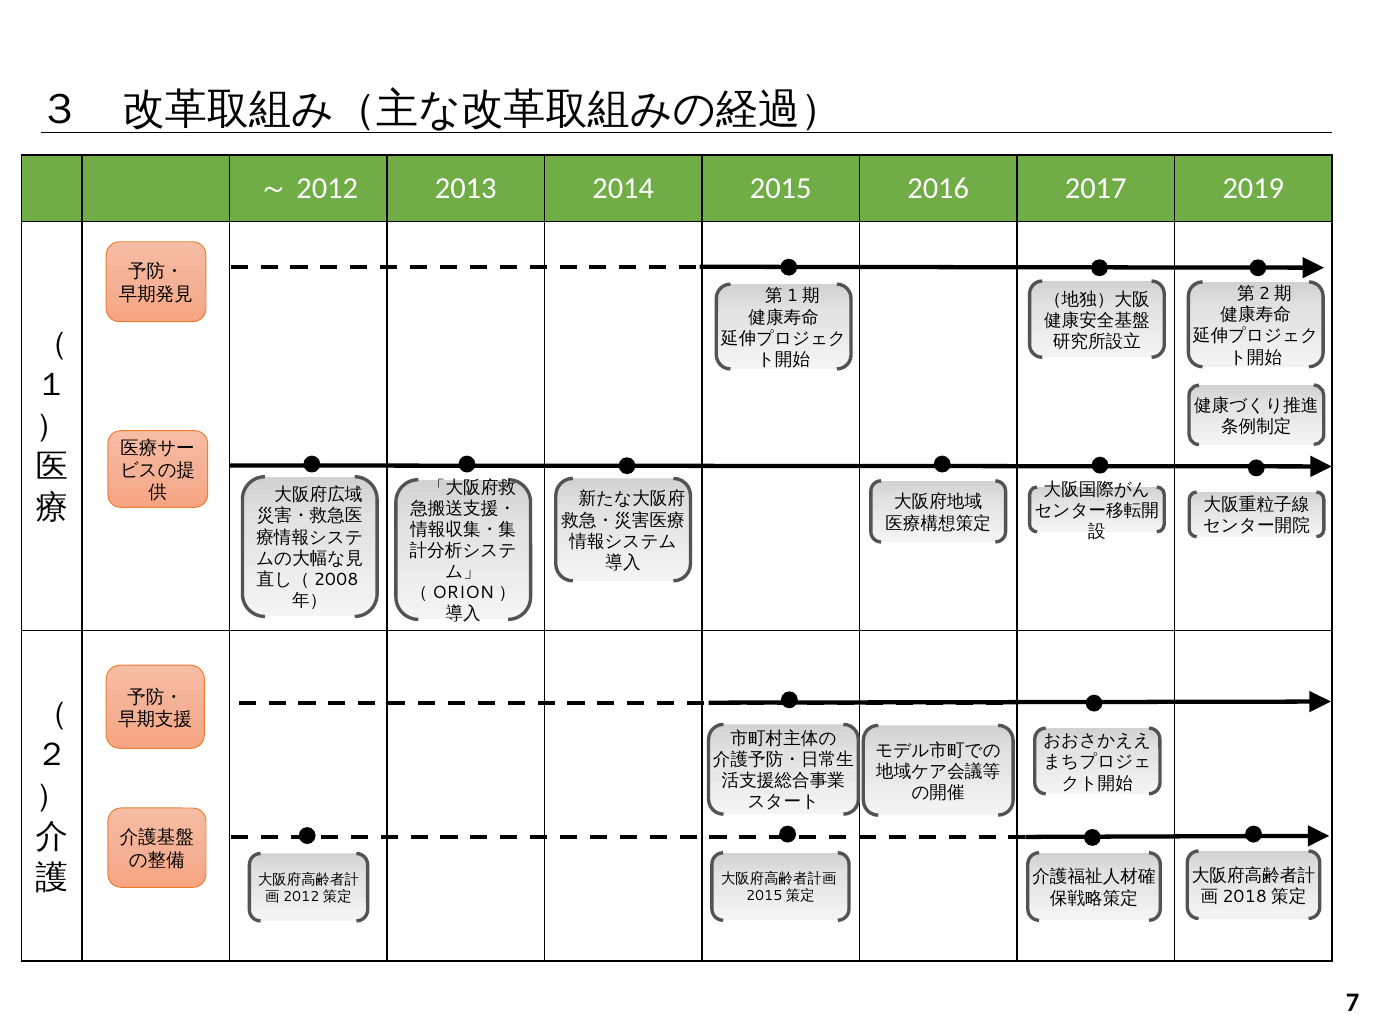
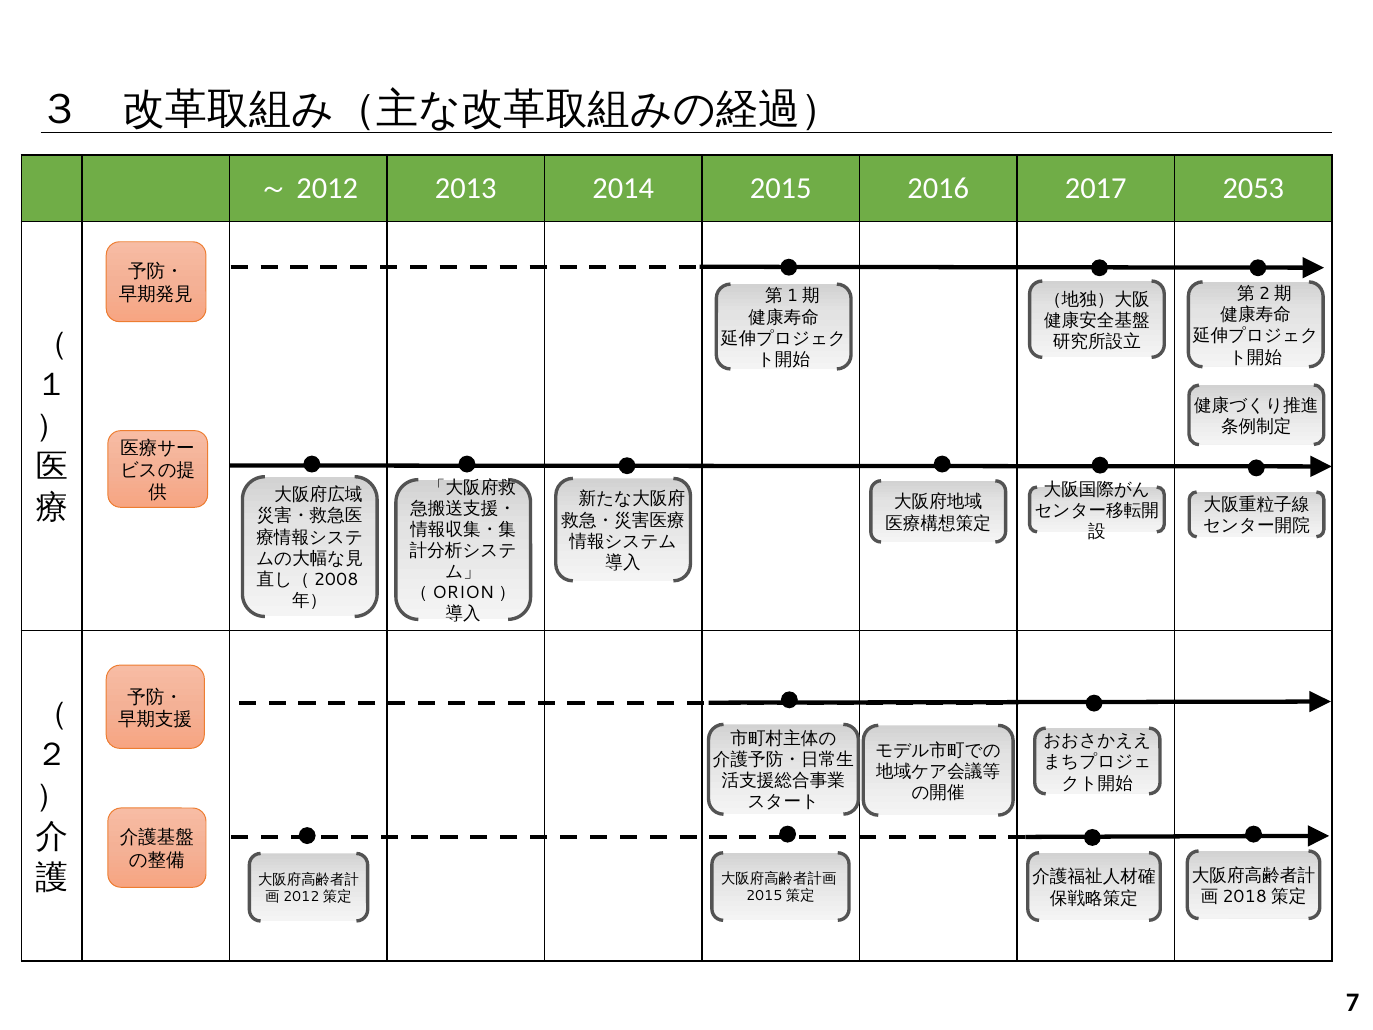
2019: 2019 -> 2053 (1253, 189)
